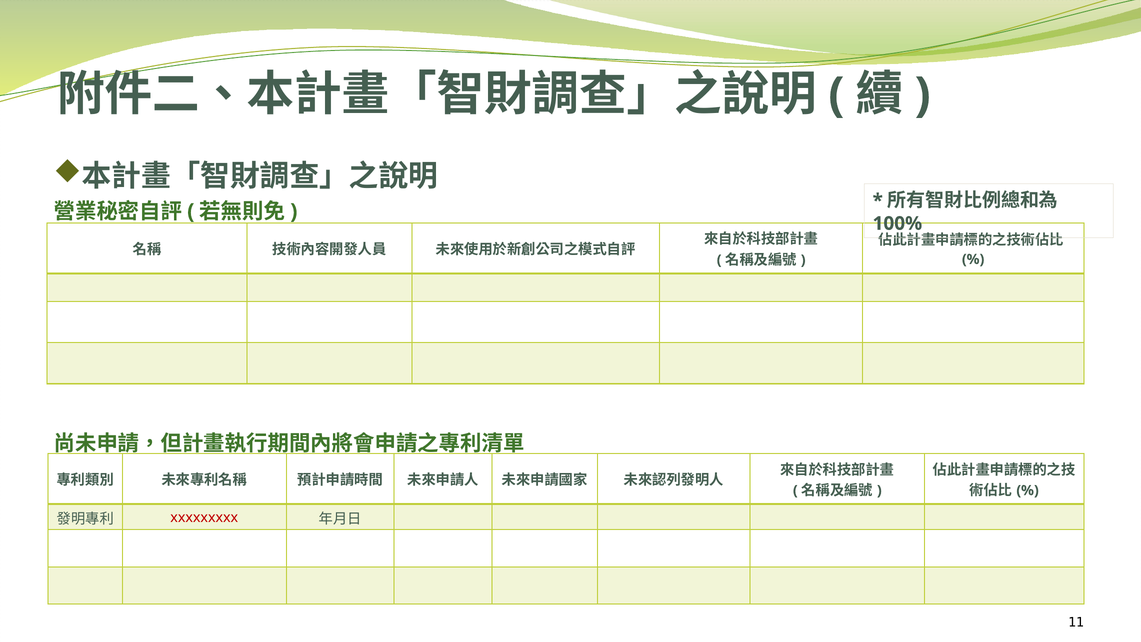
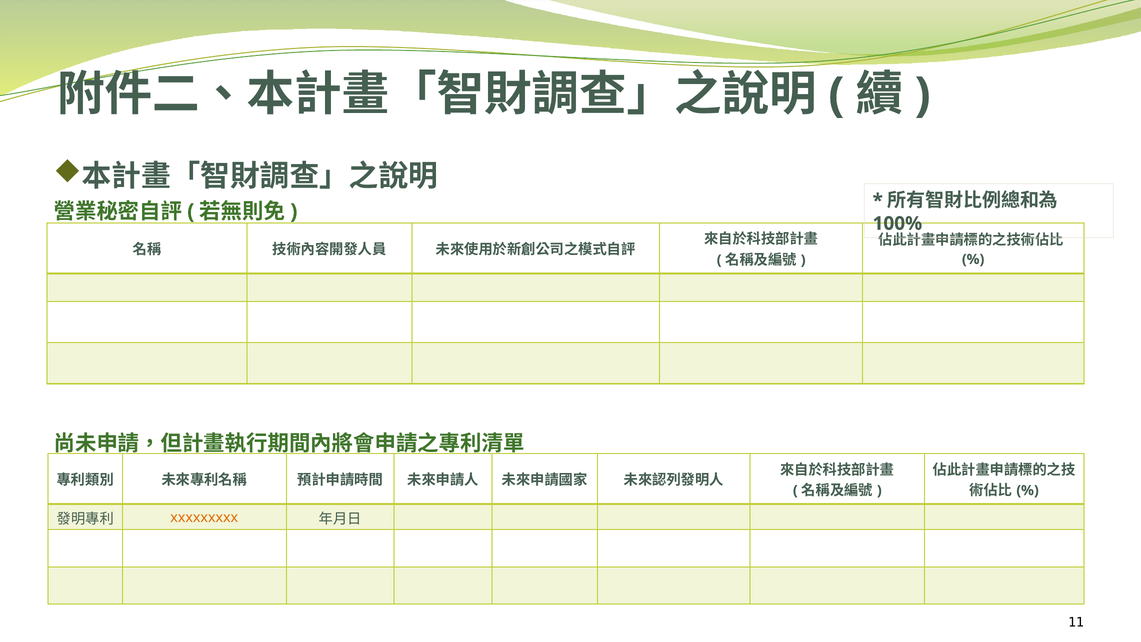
xxxxxxxxx colour: red -> orange (204, 518)
